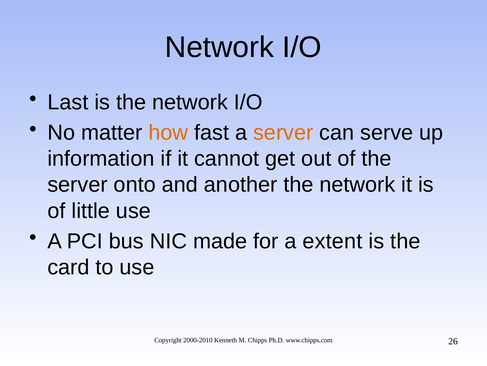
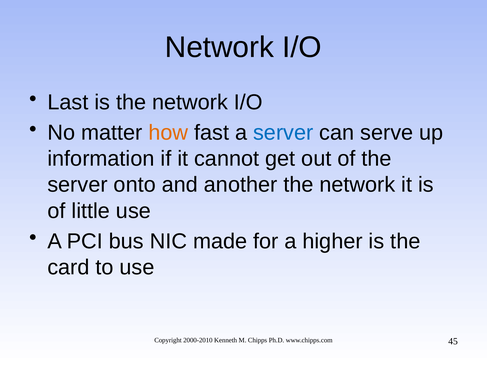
server colour: orange -> blue (283, 132)
extent: extent -> higher (333, 241)
26: 26 -> 45 (453, 341)
